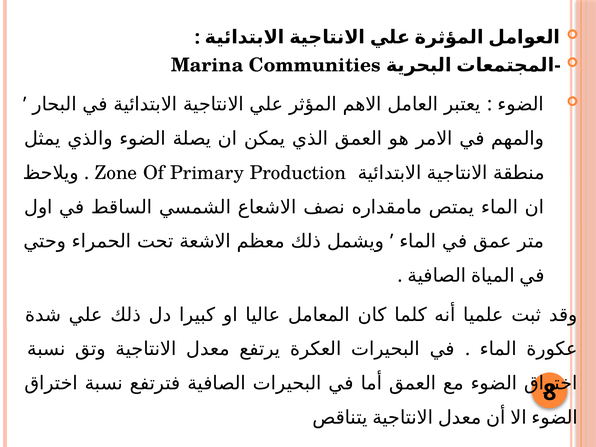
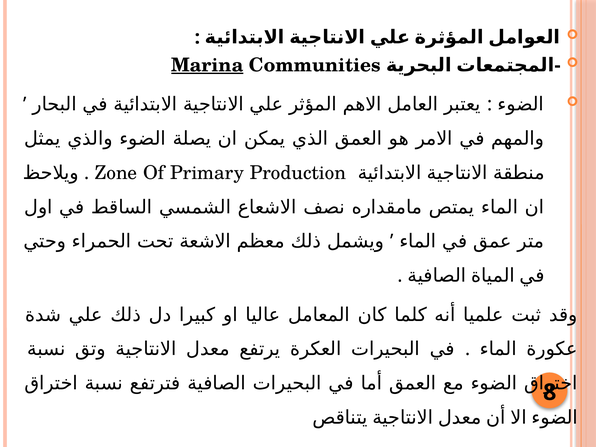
Marina underline: none -> present (207, 65)
